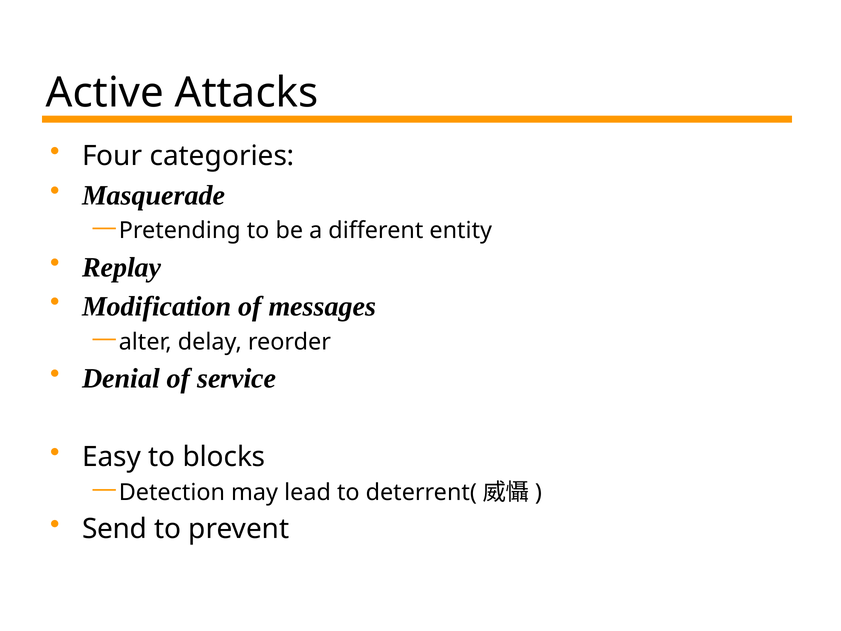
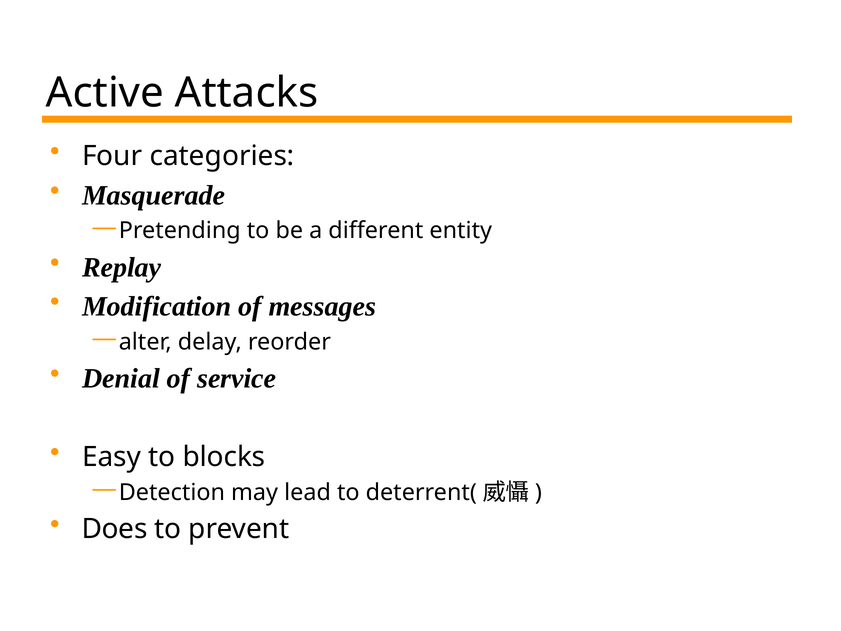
Send: Send -> Does (115, 529)
